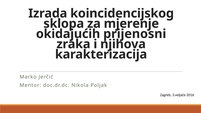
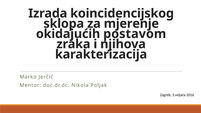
prijenosni: prijenosni -> postavom (135, 34)
